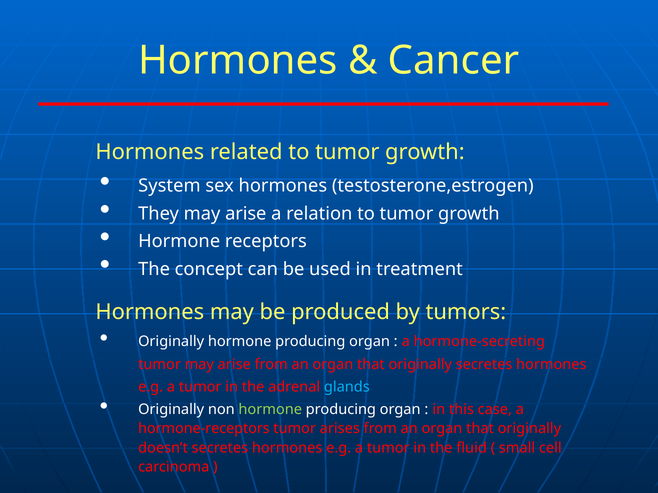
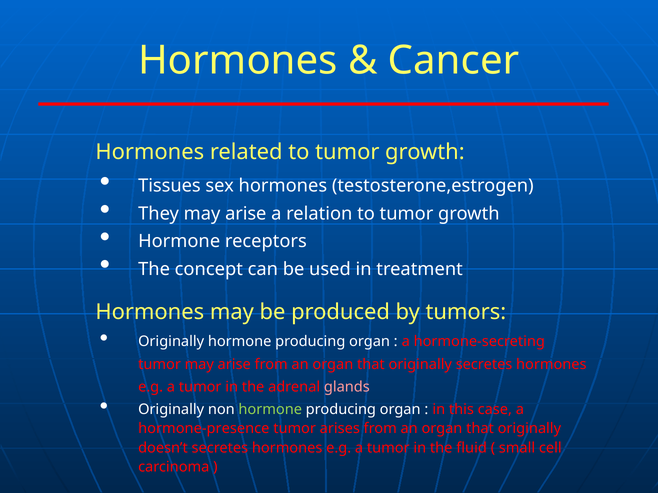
System: System -> Tissues (169, 186)
glands colour: light blue -> pink (347, 388)
hormone-receptors: hormone-receptors -> hormone-presence (204, 429)
